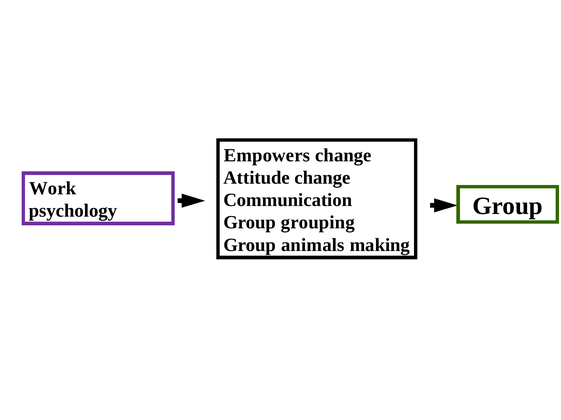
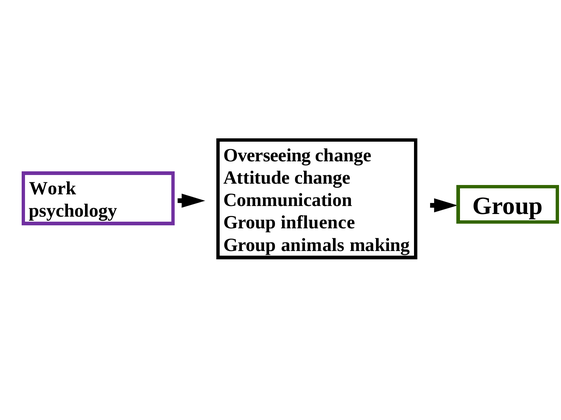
Empowers: Empowers -> Overseeing (267, 156)
grouping: grouping -> influence (318, 223)
